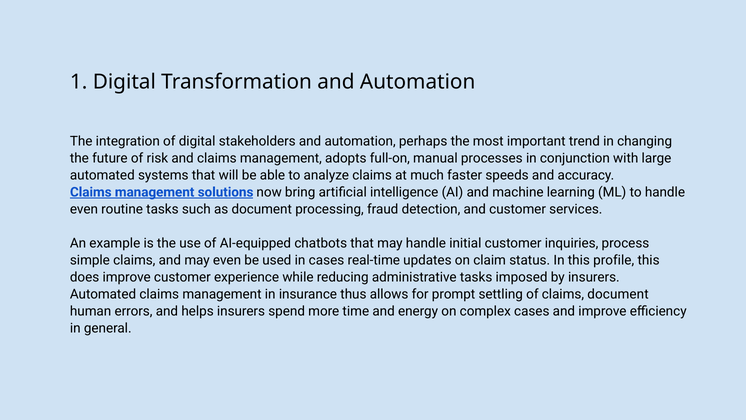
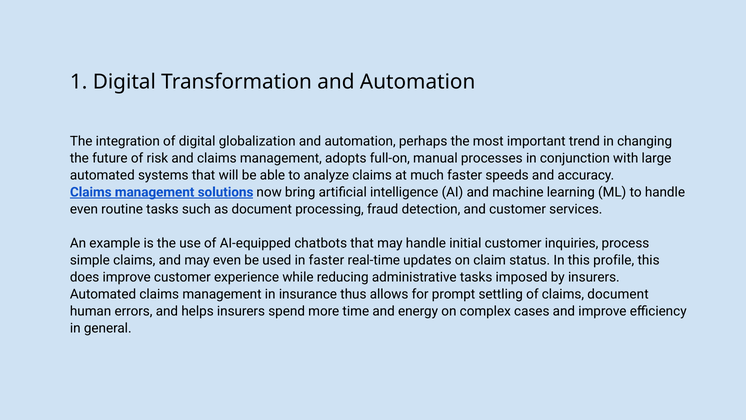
stakeholders: stakeholders -> globalization (257, 141)
in cases: cases -> faster (326, 260)
